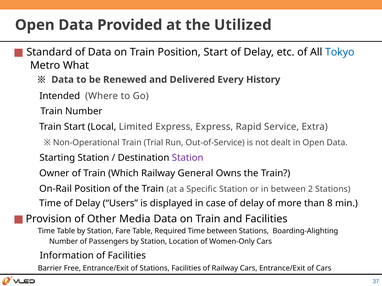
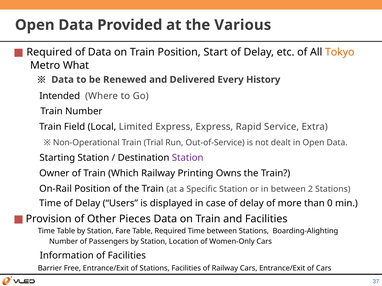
Utilized: Utilized -> Various (243, 25)
Standard: Standard -> Required (49, 52)
Tokyo colour: blue -> orange (340, 52)
Train Start: Start -> Field (75, 127)
General: General -> Printing (196, 174)
8: 8 -> 0 (330, 204)
Media: Media -> Pieces (135, 219)
